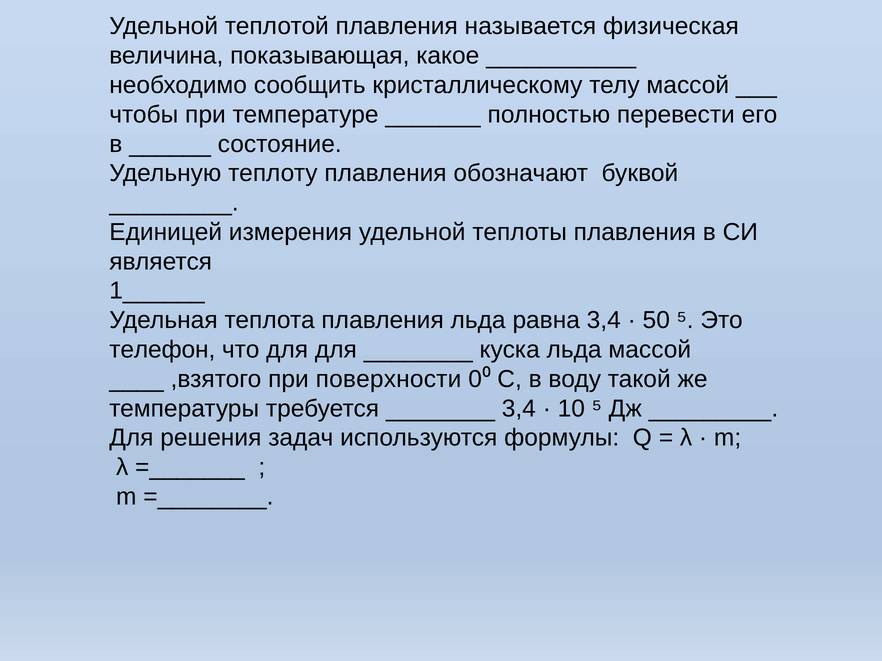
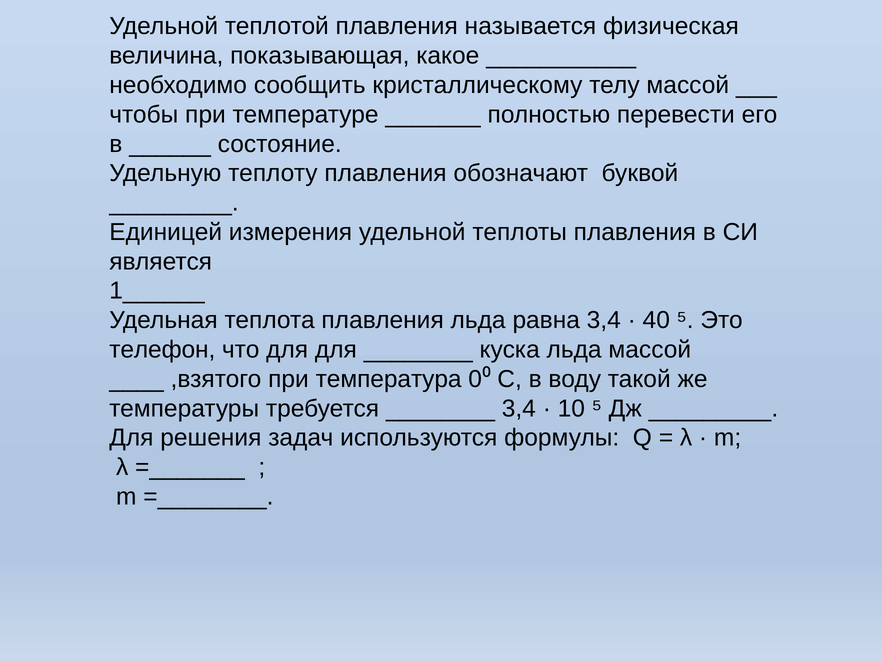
50: 50 -> 40 (656, 321)
поверхности: поверхности -> температура (389, 379)
